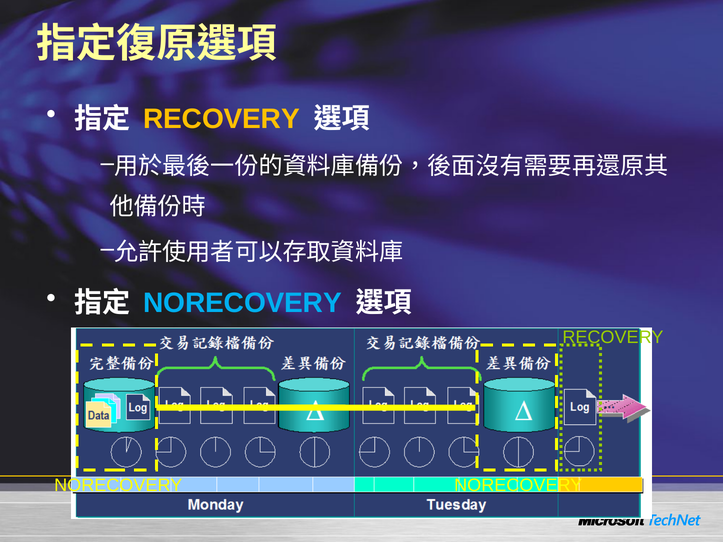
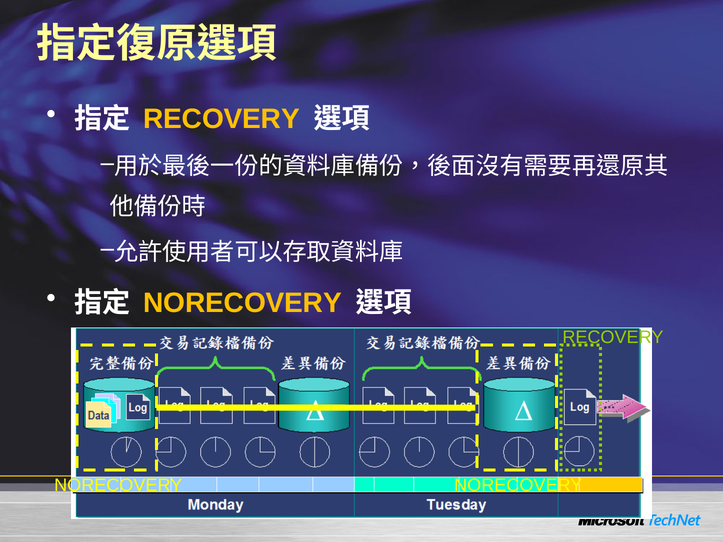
NORECOVERY colour: light blue -> yellow (243, 303)
